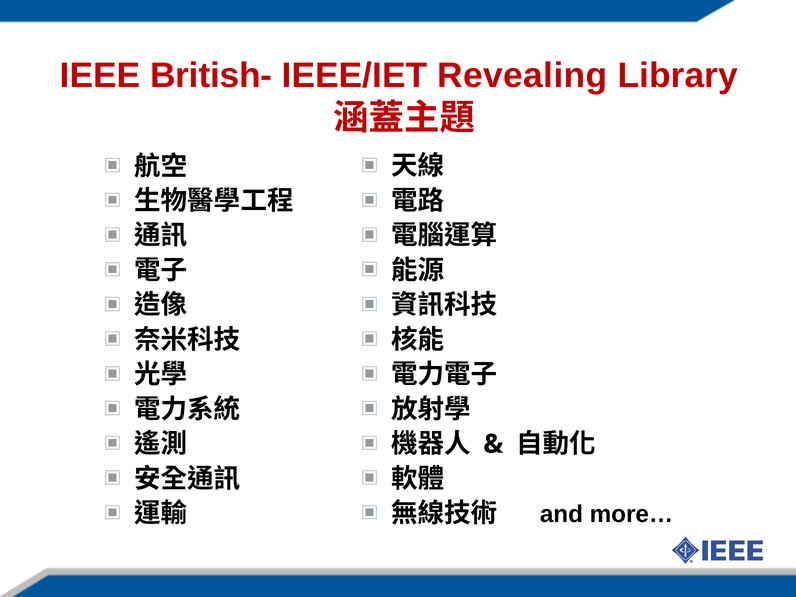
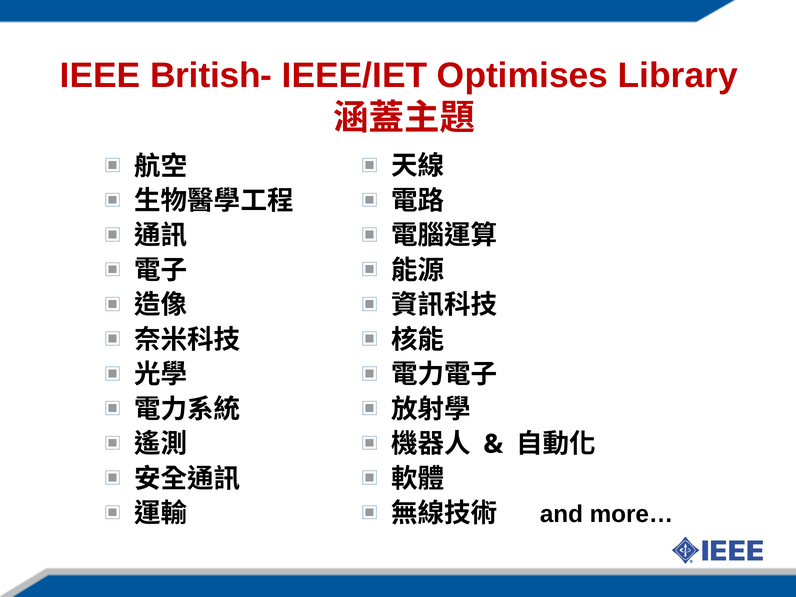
Revealing: Revealing -> Optimises (523, 76)
